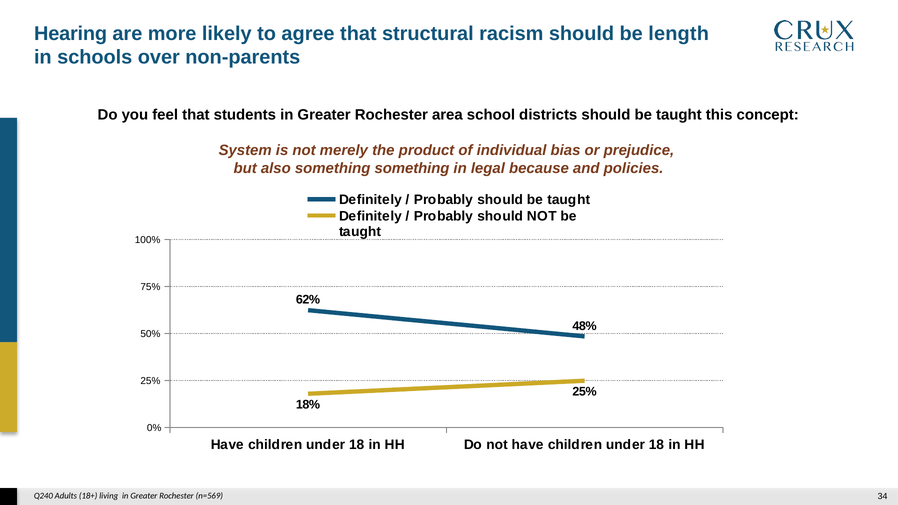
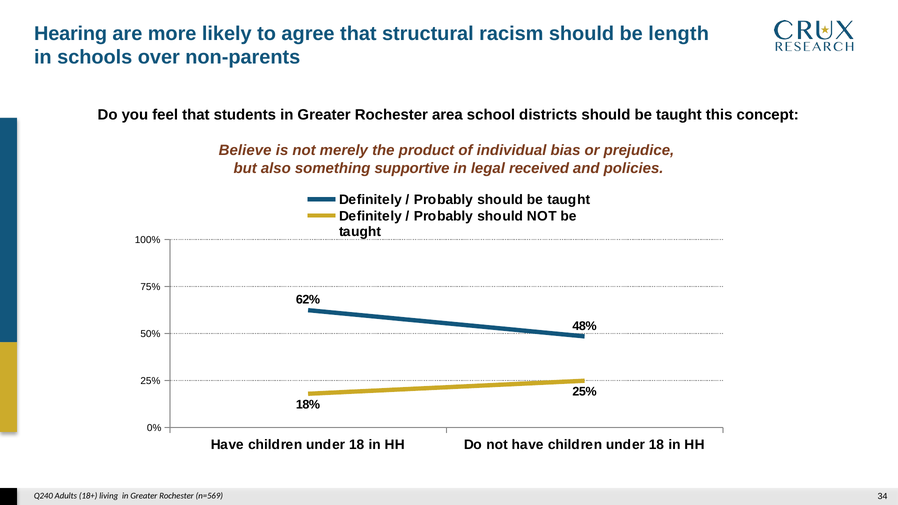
System: System -> Believe (245, 151)
something something: something -> supportive (412, 169)
because: because -> received (539, 169)
